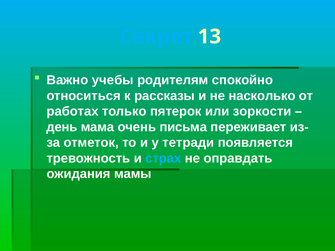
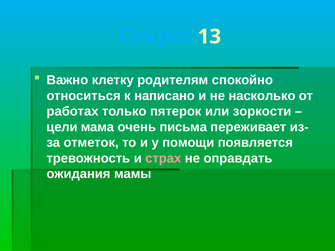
учебы: учебы -> клетку (113, 80)
рассказы: рассказы -> написано (165, 96)
день: день -> цели (62, 127)
тетради: тетради -> помощи (188, 143)
страх colour: light blue -> pink (163, 158)
